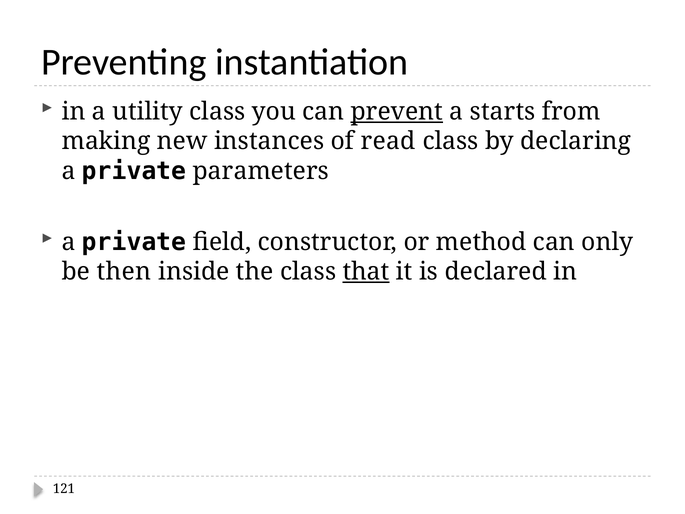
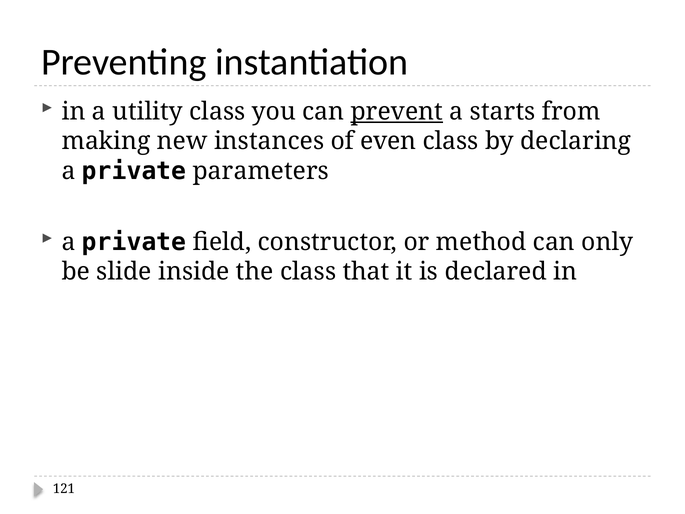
read: read -> even (388, 141)
then: then -> slide (124, 272)
that underline: present -> none (366, 272)
